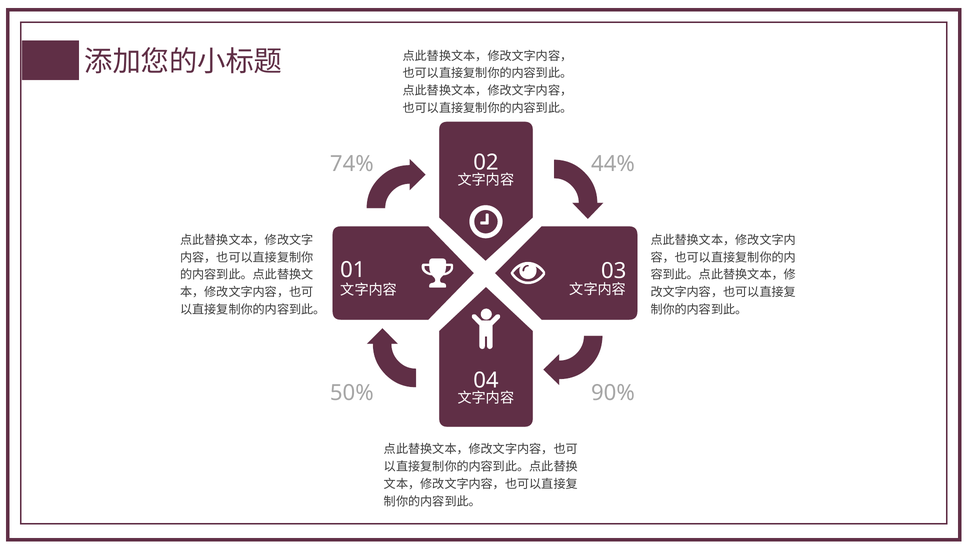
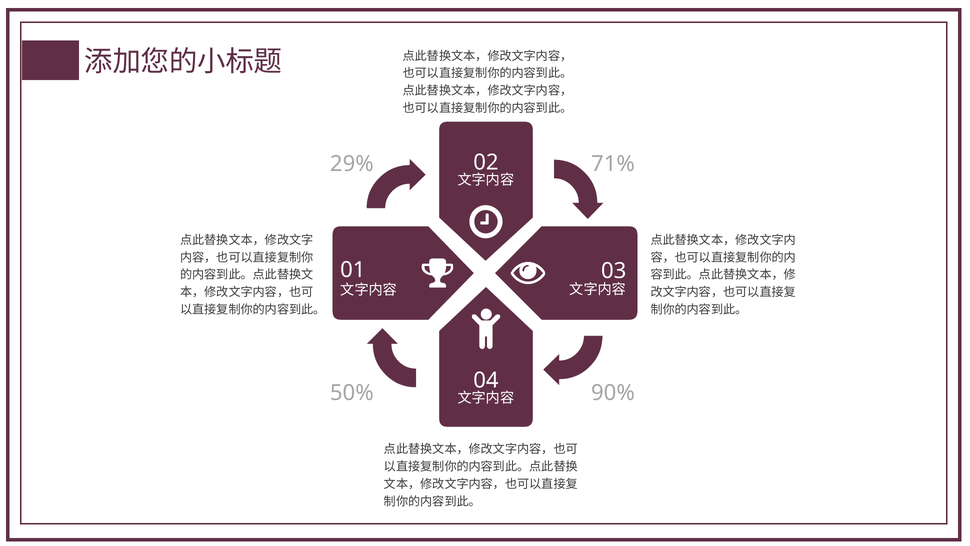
74%: 74% -> 29% (352, 164)
44%: 44% -> 71% (613, 164)
